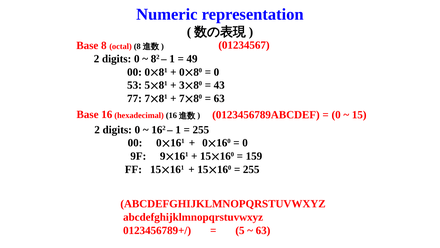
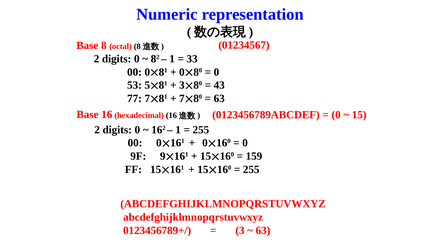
49: 49 -> 33 (192, 59)
5: 5 -> 3 (240, 230)
